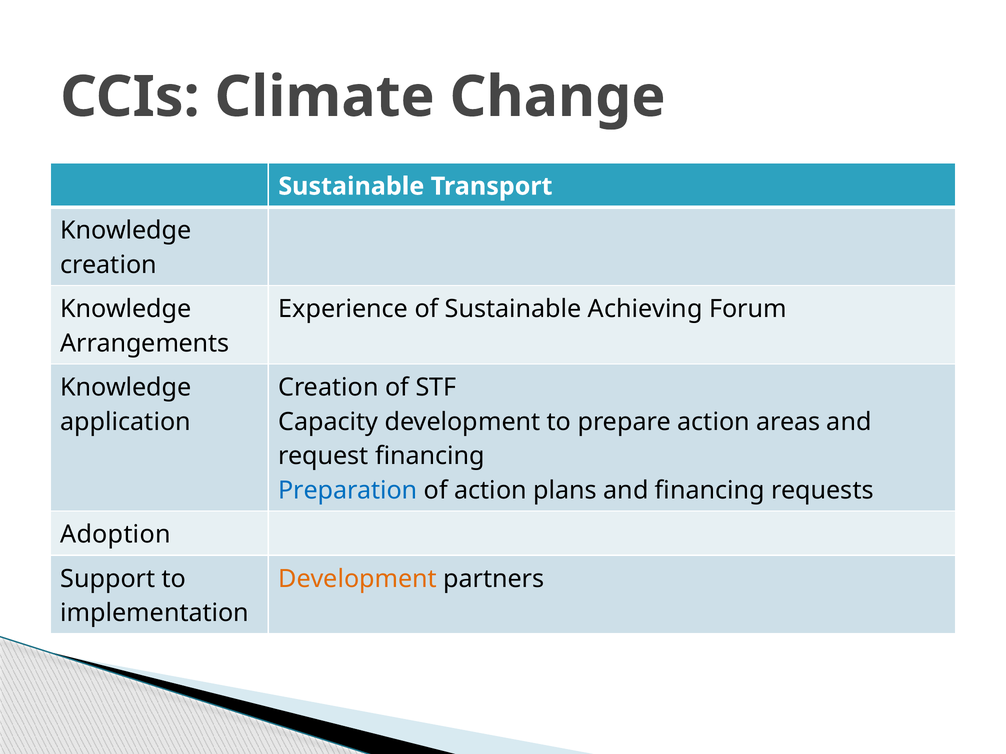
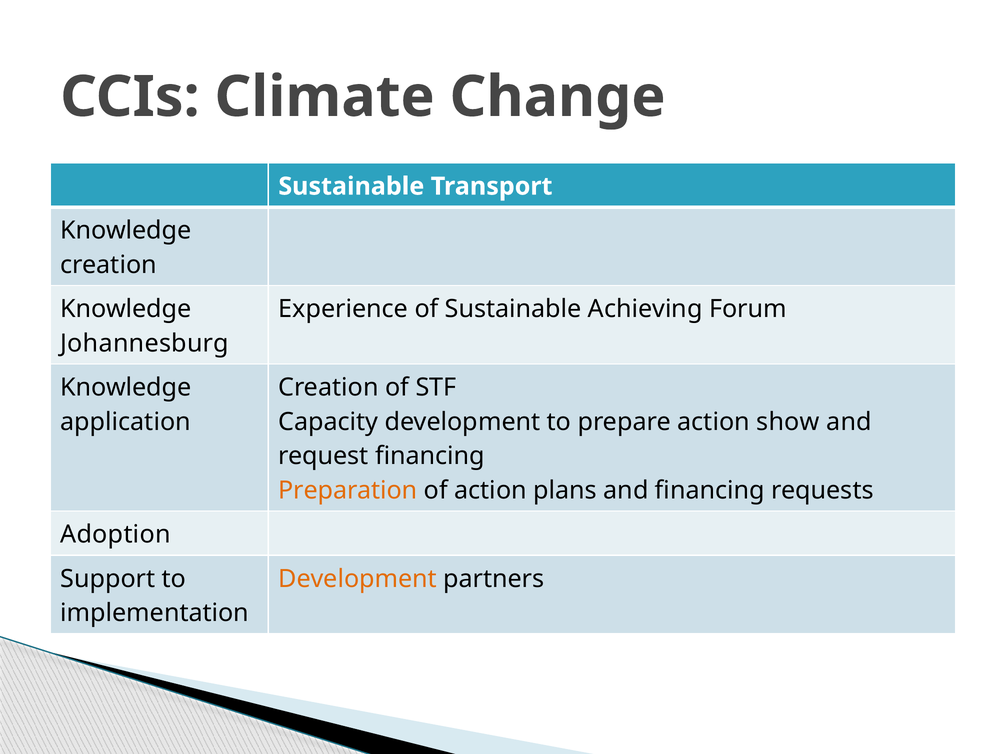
Arrangements: Arrangements -> Johannesburg (145, 344)
areas: areas -> show (788, 422)
Preparation colour: blue -> orange (348, 491)
